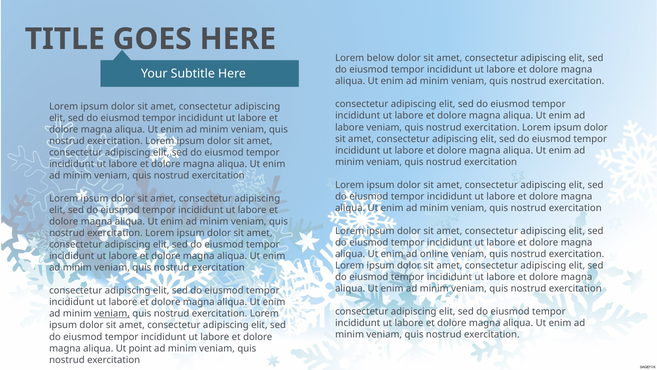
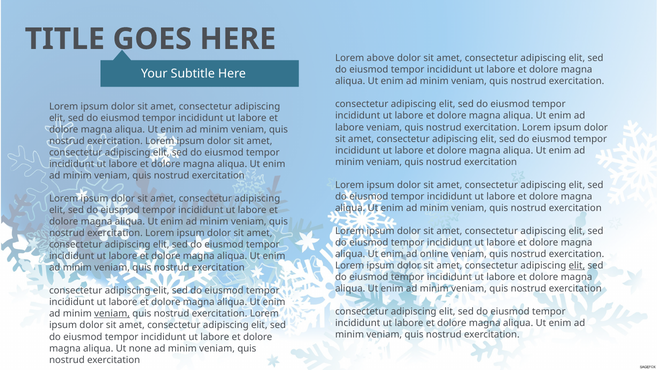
below: below -> above (380, 58)
elit underline: none -> present (577, 265)
point: point -> none (140, 348)
